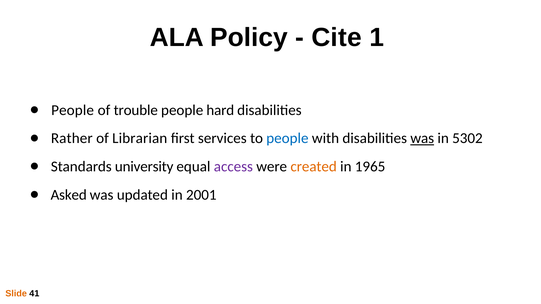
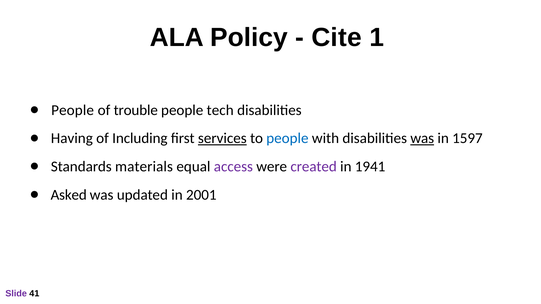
hard: hard -> tech (220, 110)
Rather: Rather -> Having (72, 138)
Librarian: Librarian -> Including (140, 138)
services underline: none -> present (222, 138)
5302: 5302 -> 1597 (467, 138)
university: university -> materials (144, 167)
created colour: orange -> purple (314, 167)
1965: 1965 -> 1941 (370, 167)
Slide colour: orange -> purple (16, 294)
